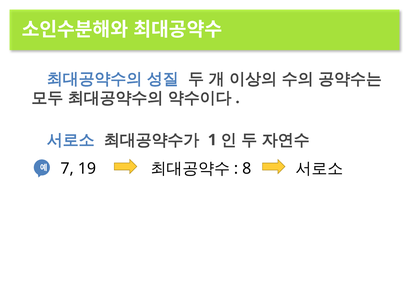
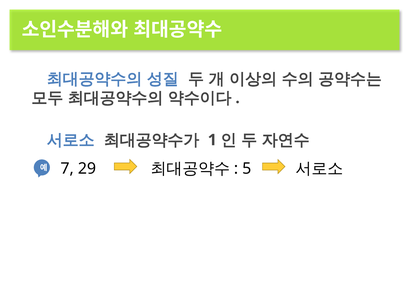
19: 19 -> 29 (87, 169)
8: 8 -> 5 (247, 169)
